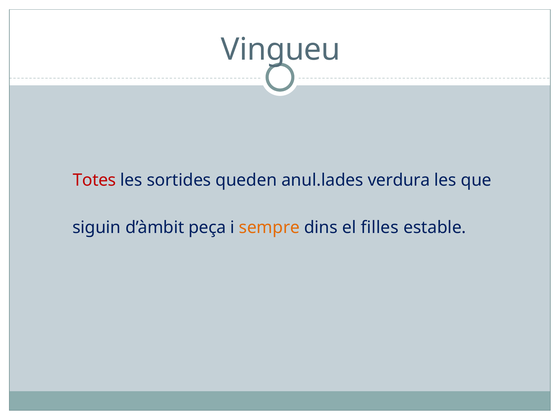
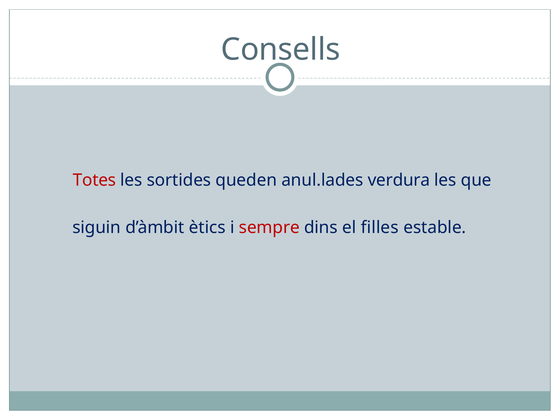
Vingueu: Vingueu -> Consells (281, 49)
peça: peça -> ètics (207, 228)
sempre colour: orange -> red (269, 228)
